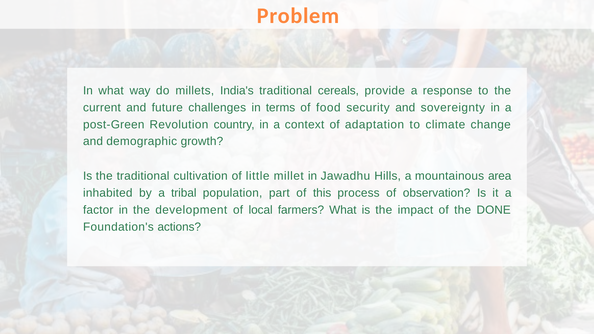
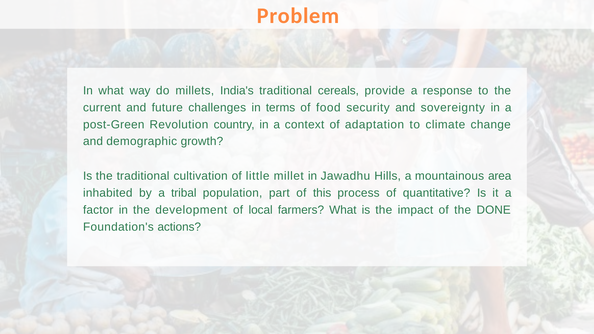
observation: observation -> quantitative (437, 193)
